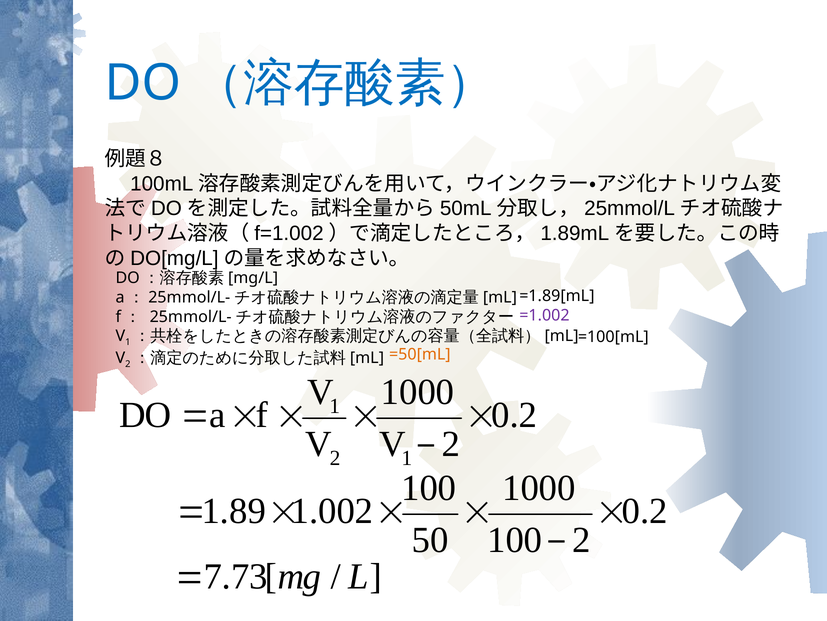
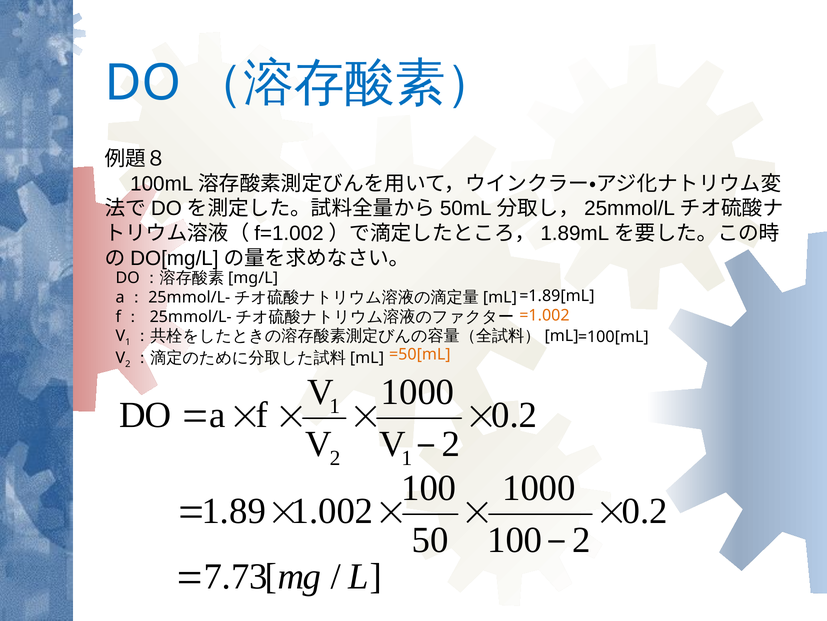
=1.002 colour: purple -> orange (544, 315)
